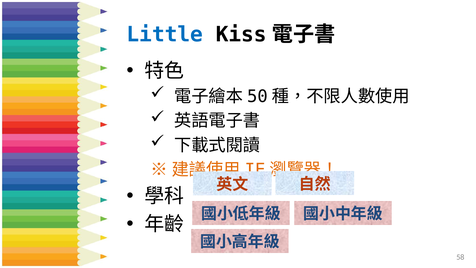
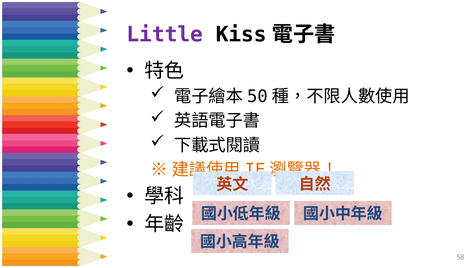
Little colour: blue -> purple (165, 34)
